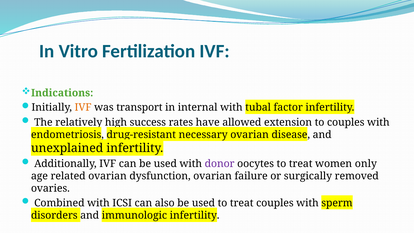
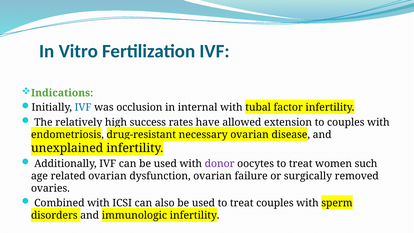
IVF colour: orange -> blue (83, 107)
transport: transport -> occlusion (139, 107)
only: only -> such (366, 164)
